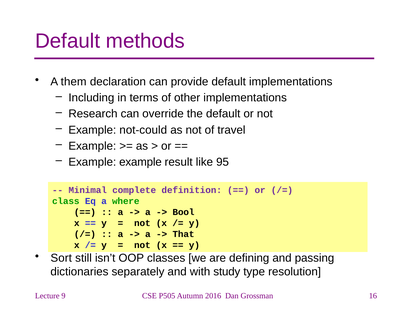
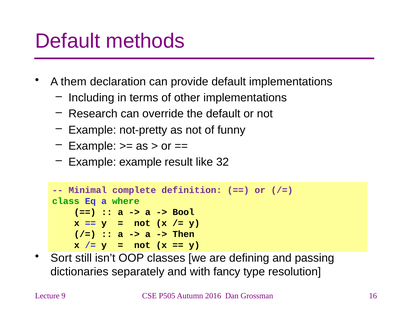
not-could: not-could -> not-pretty (143, 130)
travel: travel -> funny (231, 130)
95: 95 -> 32 (223, 162)
That: That -> Then (183, 234)
study: study -> fancy (227, 272)
